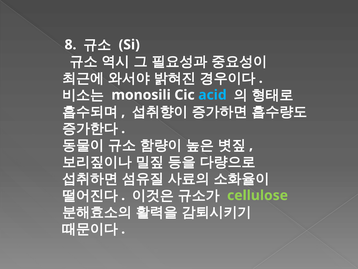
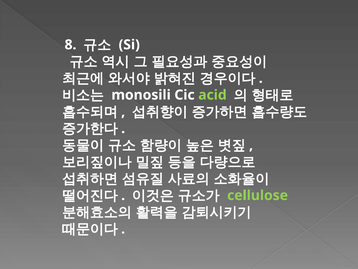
acid colour: light blue -> light green (212, 95)
